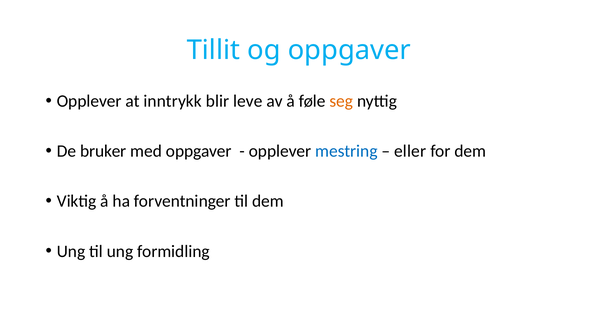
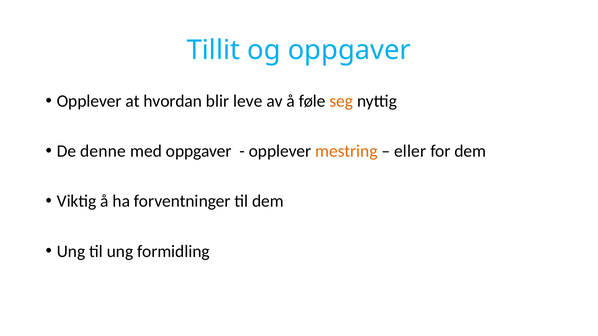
inntrykk: inntrykk -> hvordan (173, 101)
bruker: bruker -> denne (103, 151)
mestring colour: blue -> orange (346, 151)
